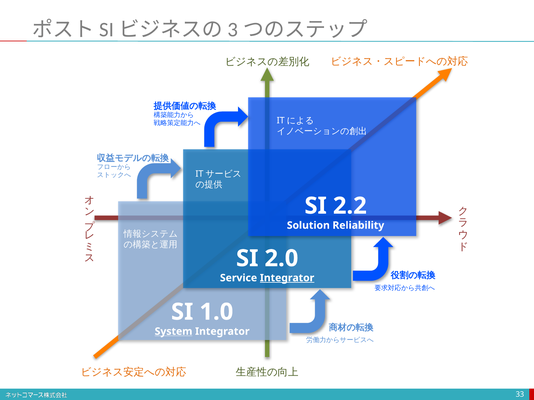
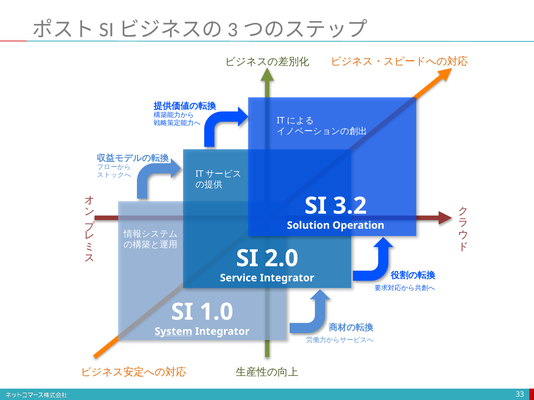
2.2: 2.2 -> 3.2 (350, 206)
Reliability: Reliability -> Operation (358, 226)
Integrator underline: present -> none (287, 278)
